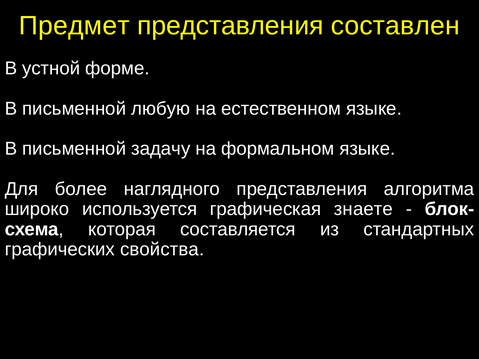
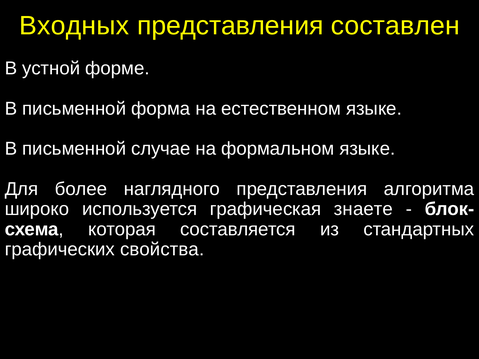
Предмет: Предмет -> Входных (74, 26)
любую: любую -> форма (161, 109)
задачу: задачу -> случае (161, 149)
